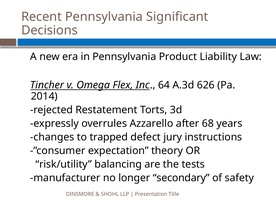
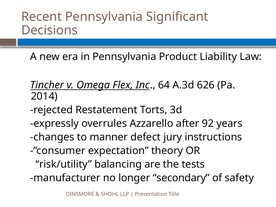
68: 68 -> 92 (208, 123)
trapped: trapped -> manner (109, 137)
